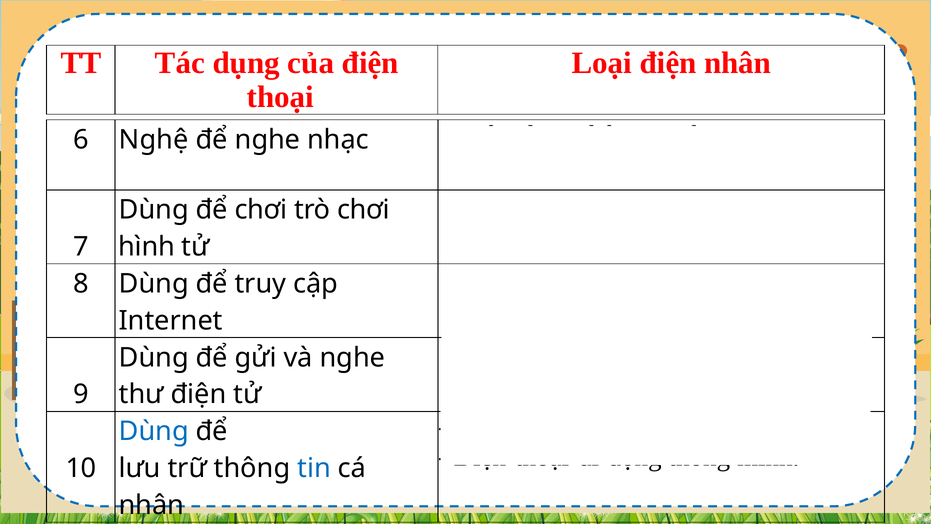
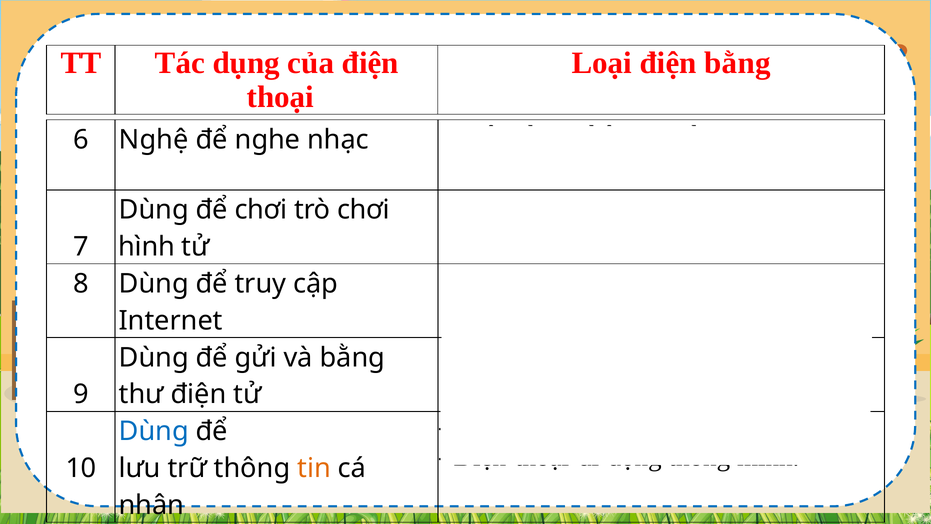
điện nhân: nhân -> bằng (737, 63)
và nghe: nghe -> bằng (352, 357)
tin colour: blue -> orange (314, 468)
